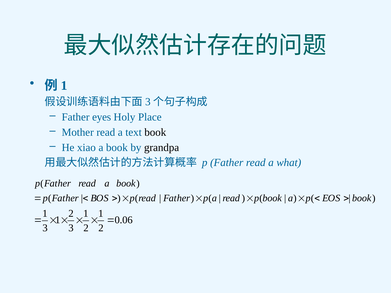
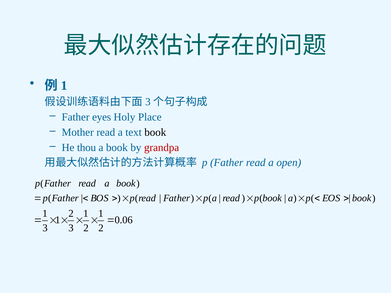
xiao: xiao -> thou (87, 148)
grandpa colour: black -> red (162, 148)
what: what -> open (289, 163)
